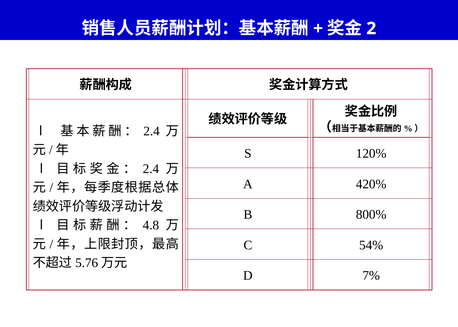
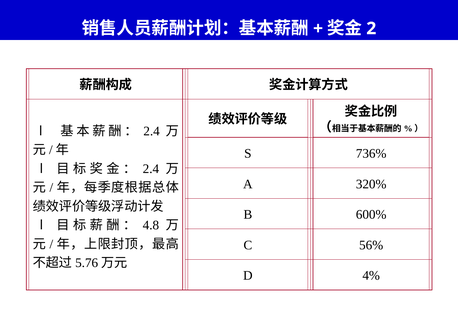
120%: 120% -> 736% (371, 154)
420%: 420% -> 320% (371, 184)
800%: 800% -> 600% (371, 215)
54%: 54% -> 56% (371, 245)
7%: 7% -> 4% (371, 276)
